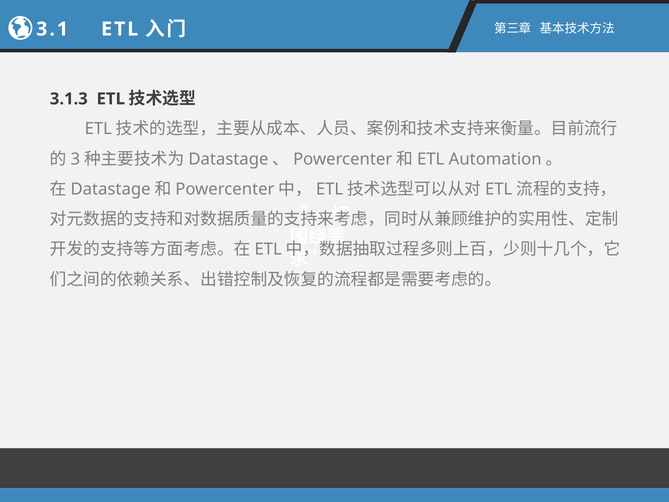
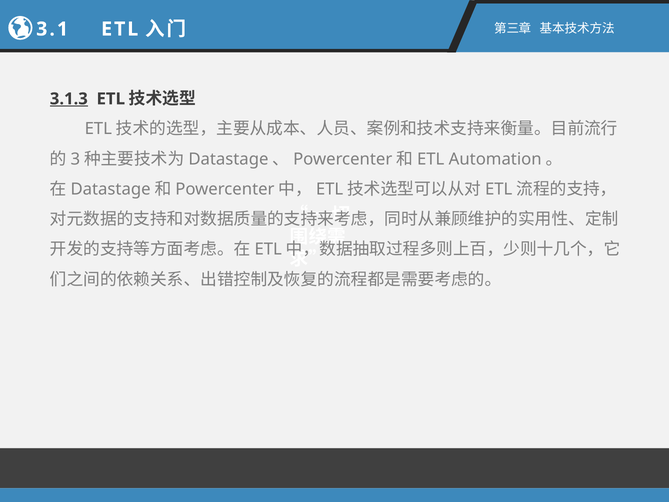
3.1.3 underline: none -> present (69, 99)
